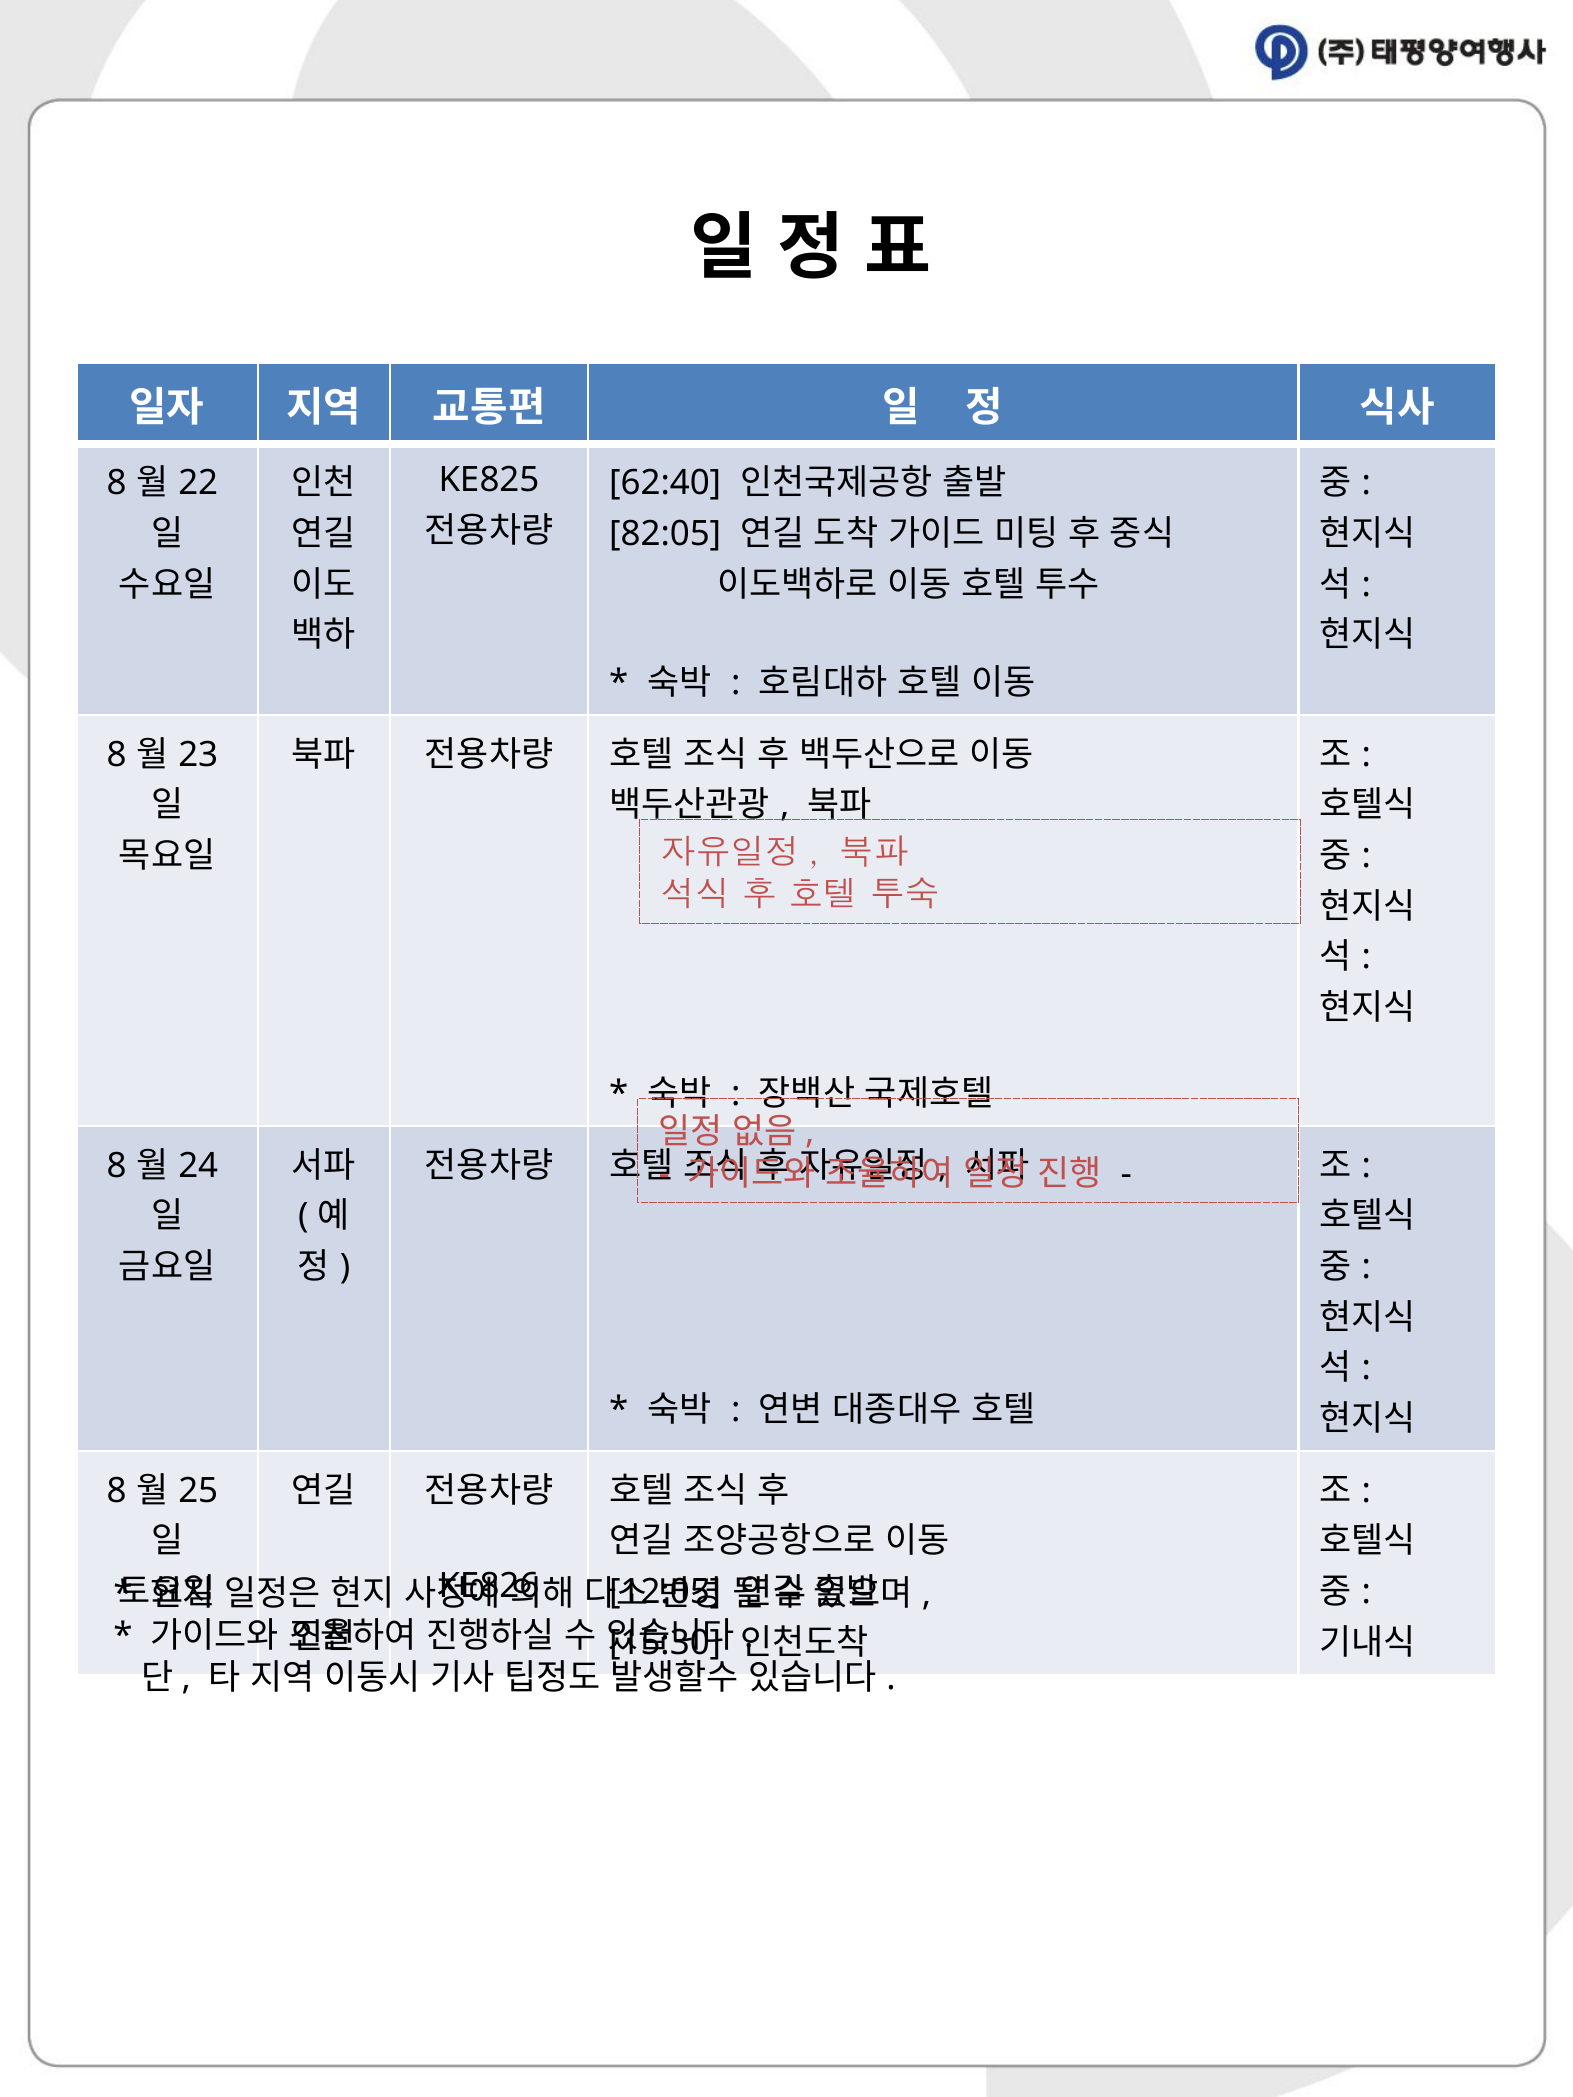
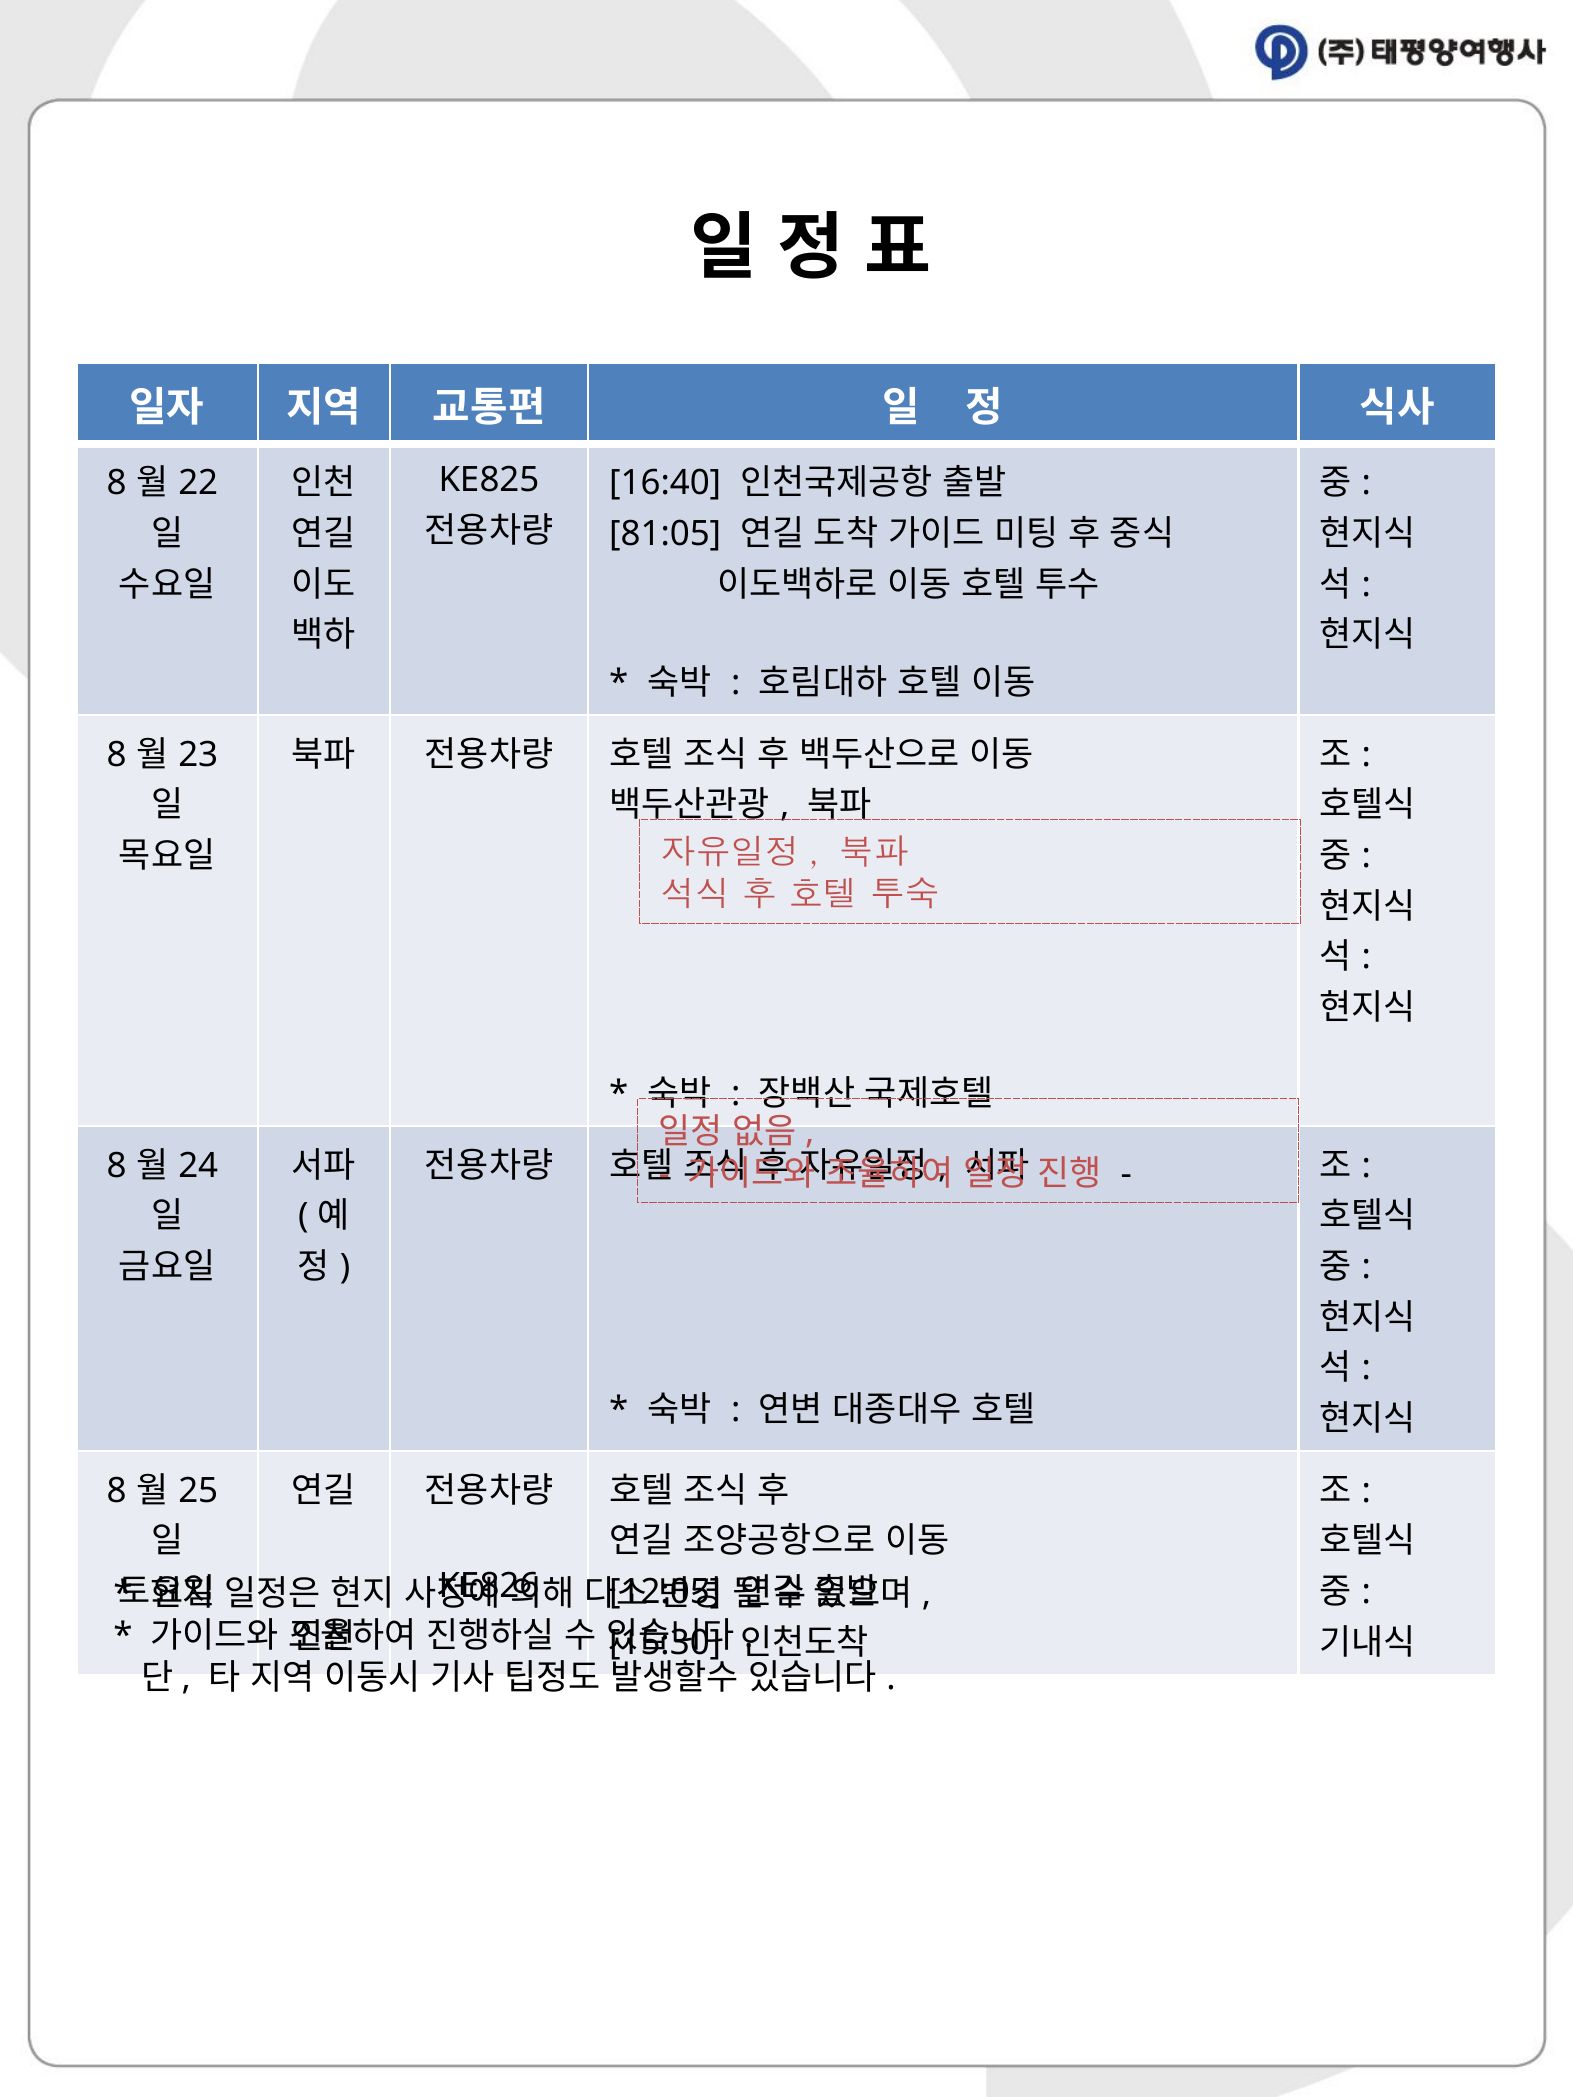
62:40: 62:40 -> 16:40 (665, 483)
82:05: 82:05 -> 81:05 (665, 534)
